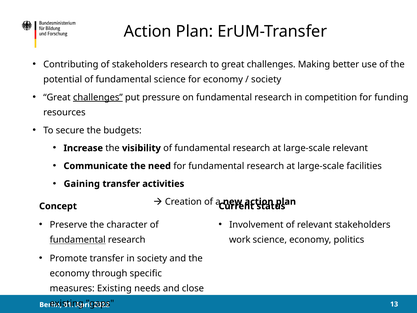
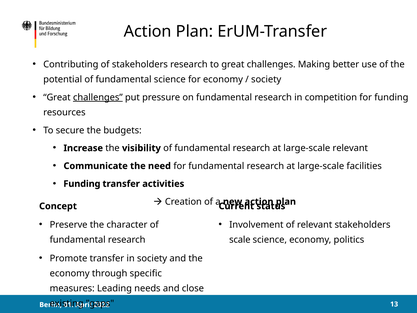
Gaining: Gaining -> Funding (82, 184)
fundamental underline: present -> none (78, 240)
work: work -> scale (240, 240)
measures Existing: Existing -> Leading (114, 288)
